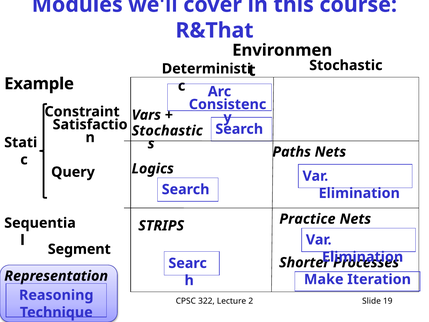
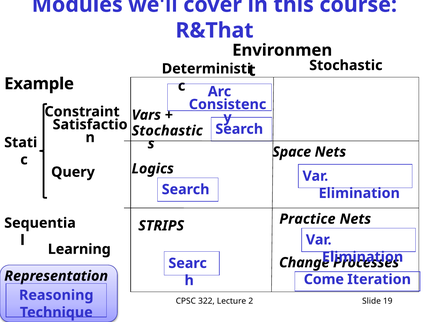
Paths: Paths -> Space (292, 152)
Segment: Segment -> Learning (79, 249)
Shorter: Shorter -> Change (304, 262)
Make: Make -> Come (324, 279)
